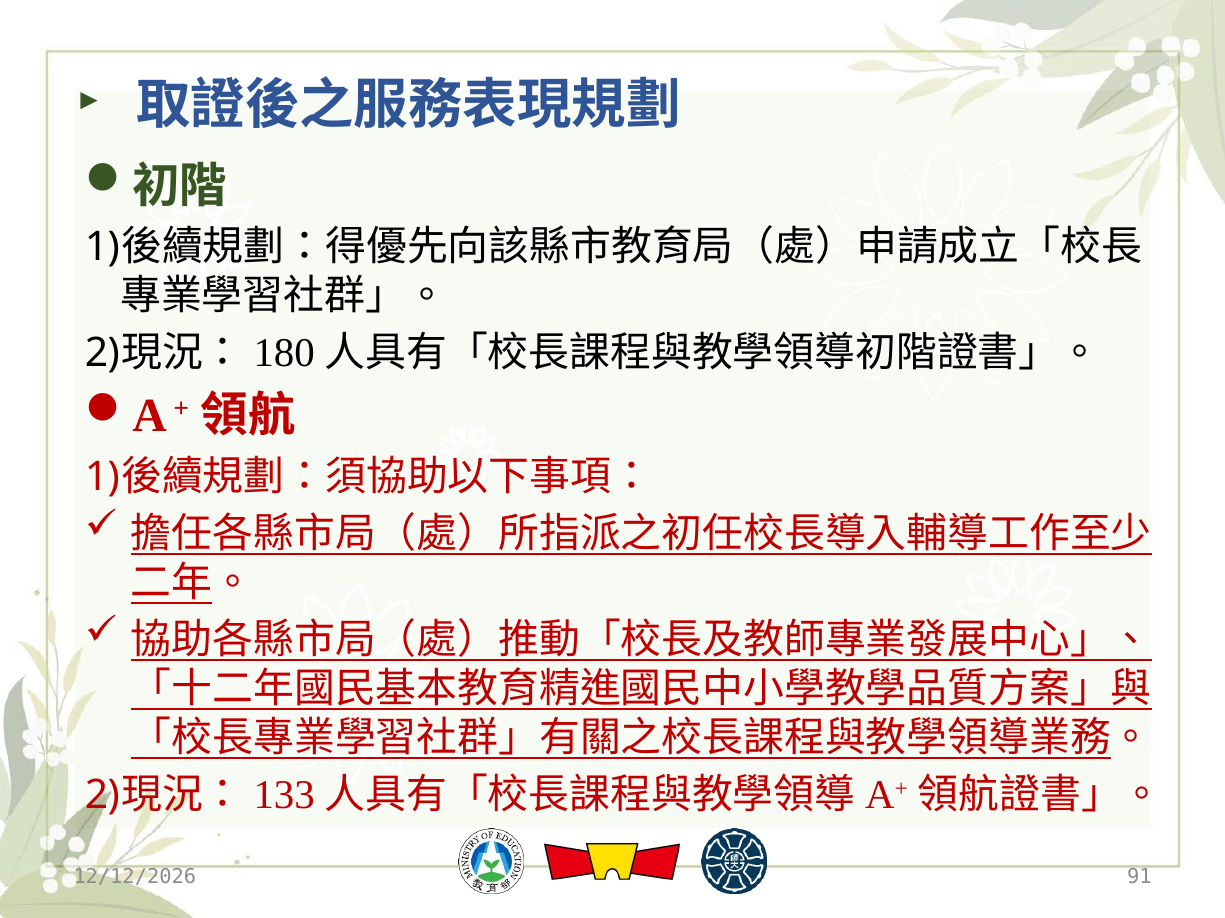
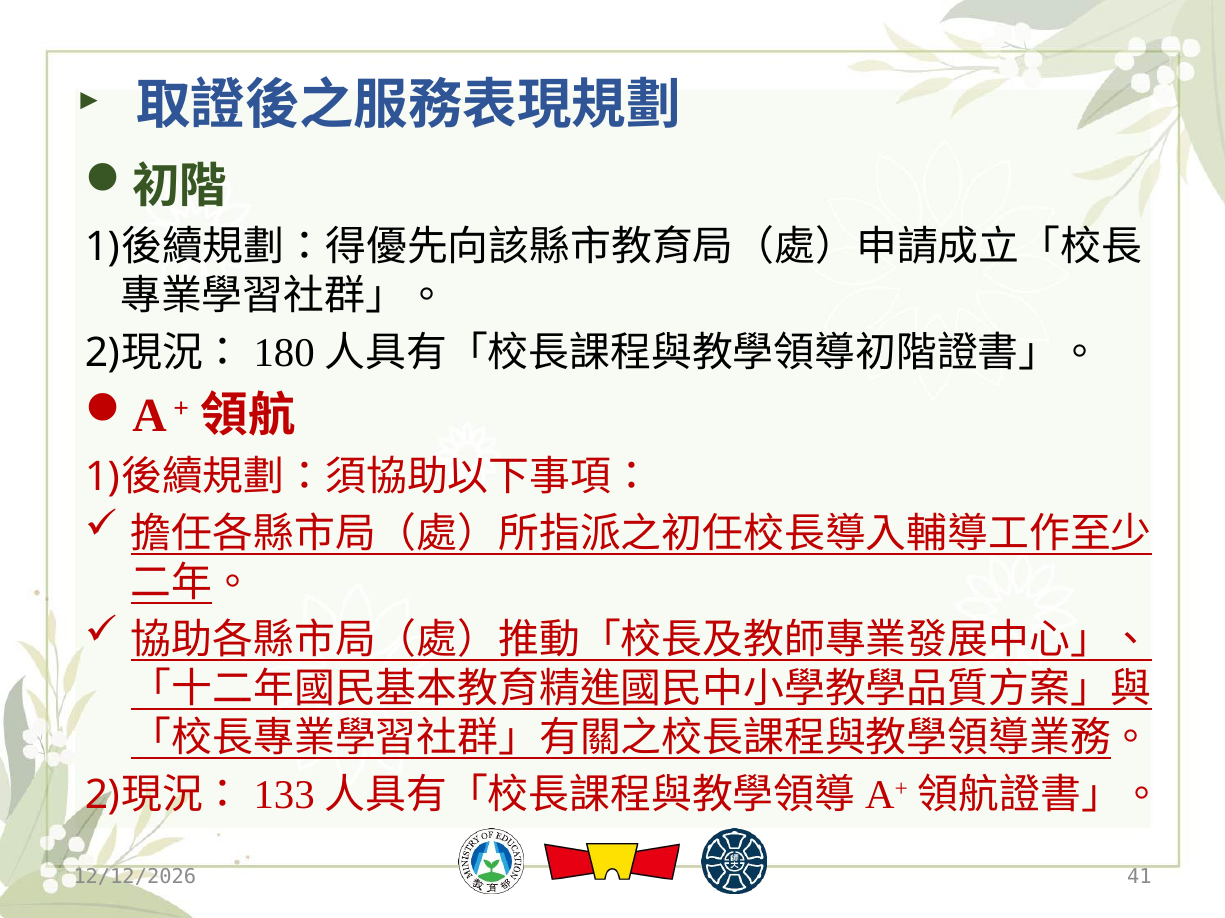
91: 91 -> 41 (1139, 877)
